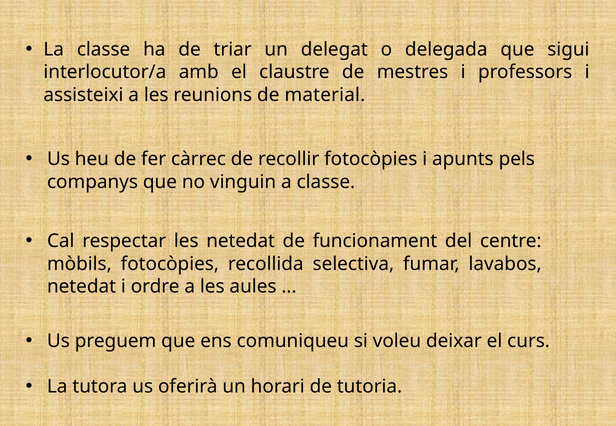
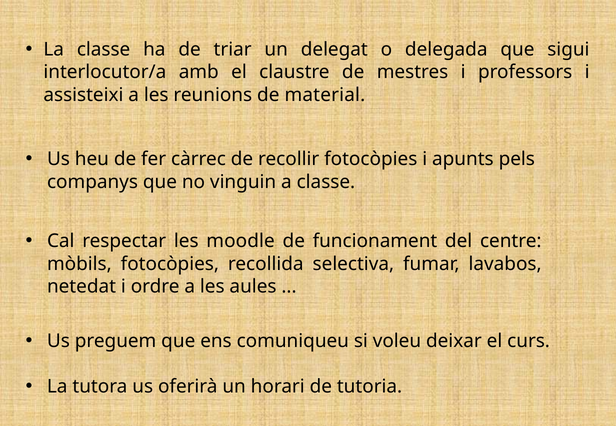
les netedat: netedat -> moodle (241, 241)
